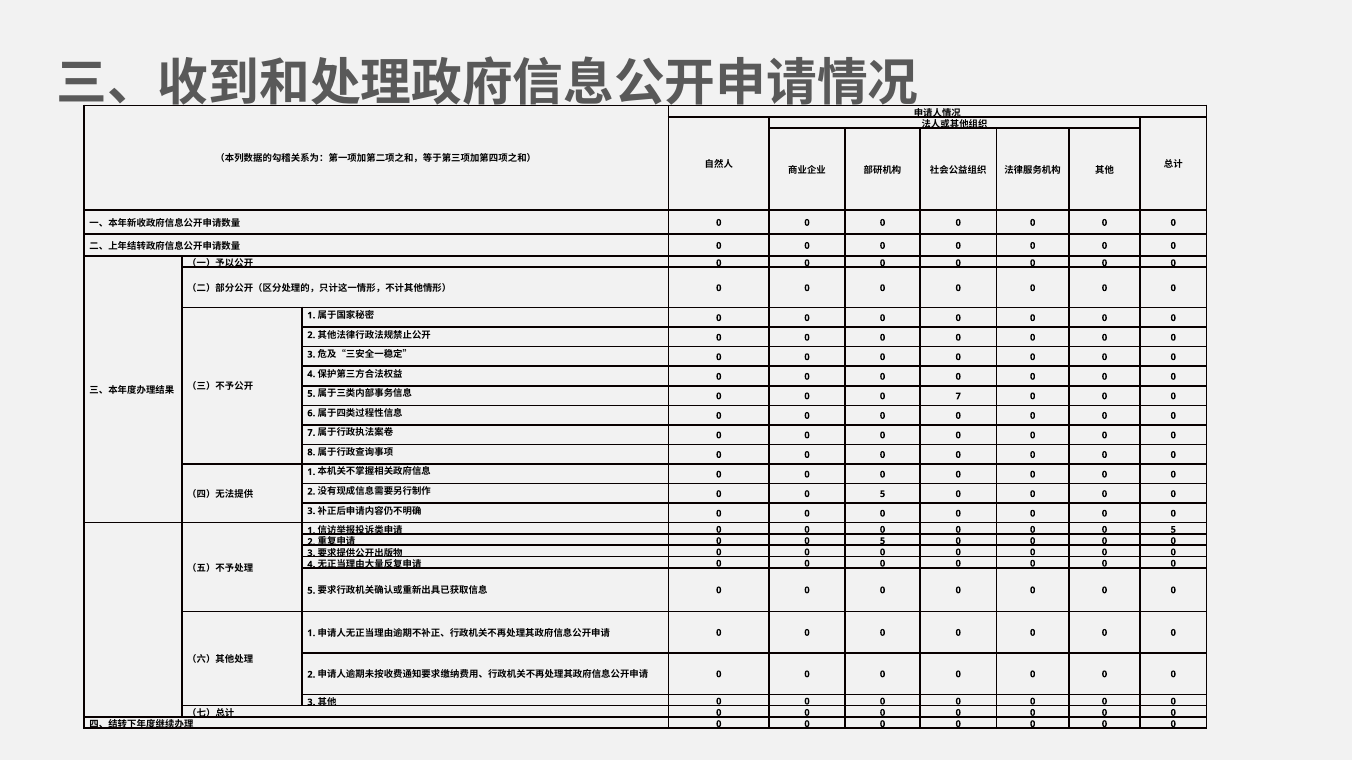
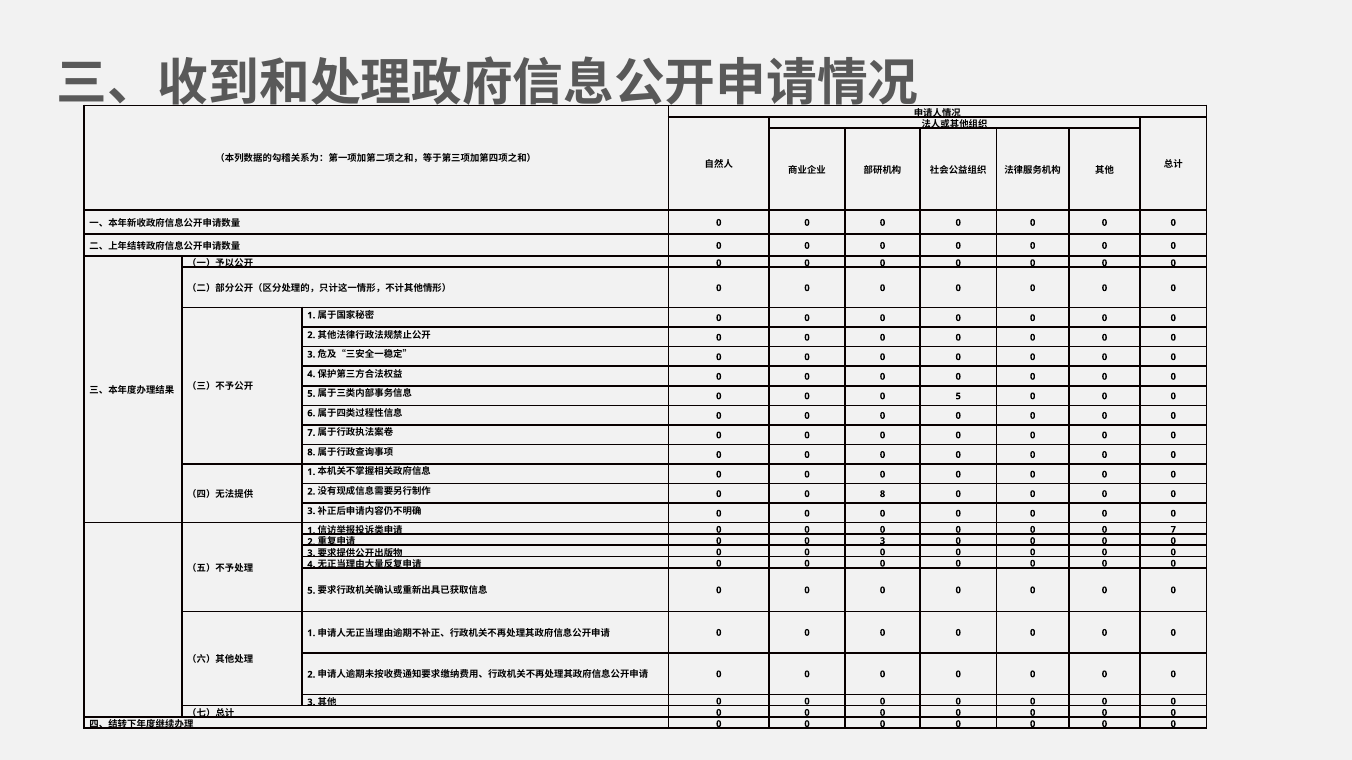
7: 7 -> 5 (958, 396)
5: 5 -> 8 (883, 494)
5: 5 -> 7 (1173, 530)
5: 5 -> 3 (883, 541)
